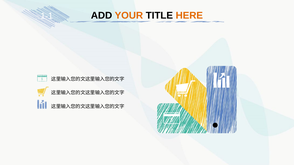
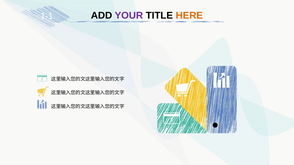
YOUR colour: orange -> purple (129, 16)
